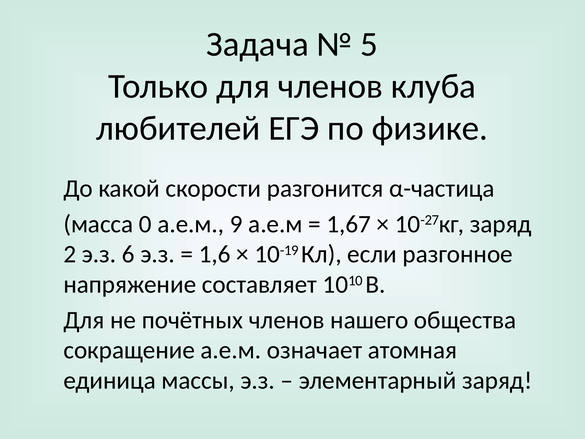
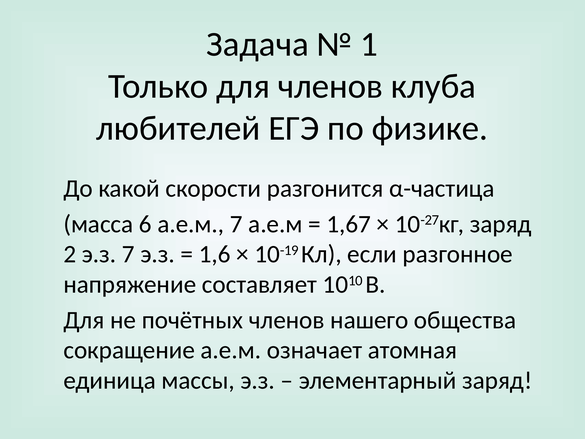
5: 5 -> 1 (369, 44)
0: 0 -> 6 (145, 224)
а.е.м 9: 9 -> 7 (236, 224)
э.з 6: 6 -> 7 (128, 254)
